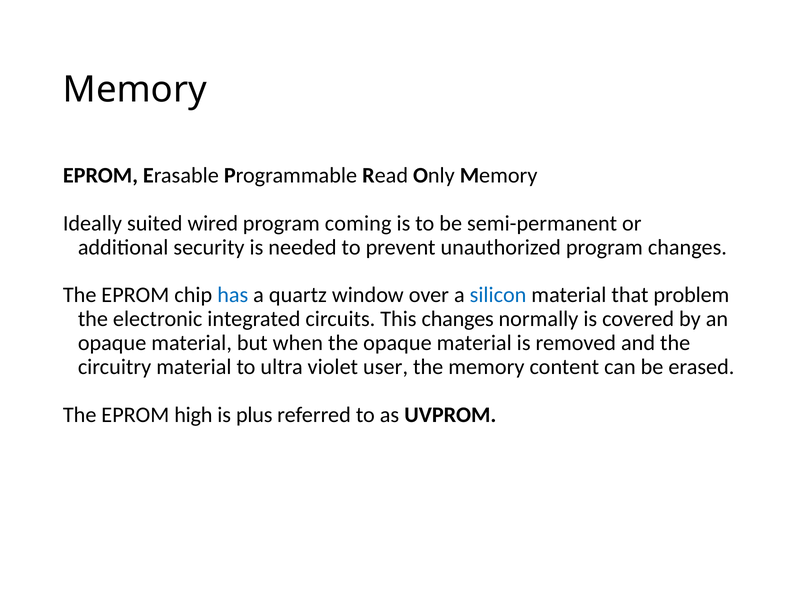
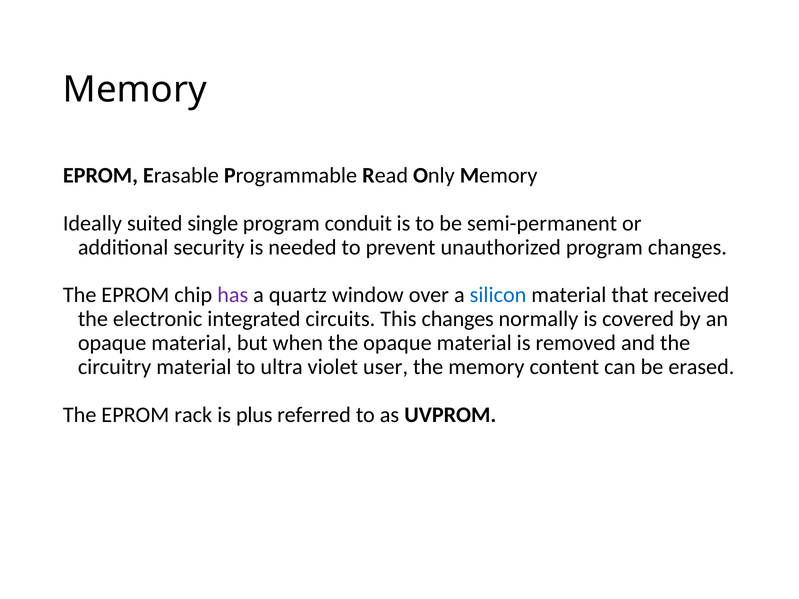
wired: wired -> single (213, 223)
coming: coming -> conduit (358, 223)
has colour: blue -> purple (233, 295)
problem: problem -> received (691, 295)
high: high -> rack (193, 415)
